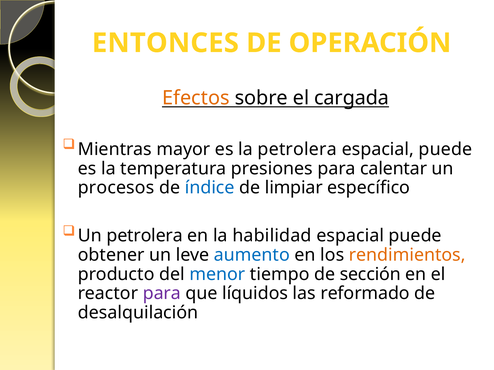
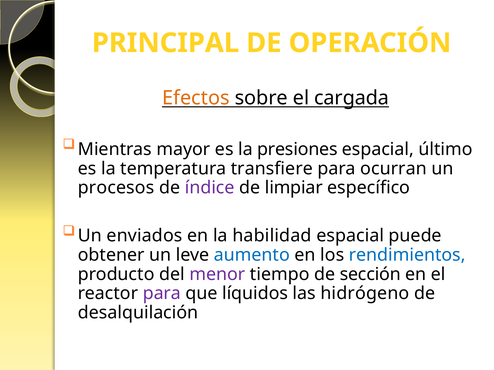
ENTONCES: ENTONCES -> PRINCIPAL (165, 43)
la petrolera: petrolera -> presiones (297, 149)
puede: puede -> último (446, 149)
presiones: presiones -> transfiere (272, 169)
calentar: calentar -> ocurran (393, 169)
índice colour: blue -> purple (210, 188)
Un petrolera: petrolera -> enviados (145, 236)
rendimientos colour: orange -> blue (407, 255)
menor colour: blue -> purple (217, 275)
reformado: reformado -> hidrógeno (365, 294)
